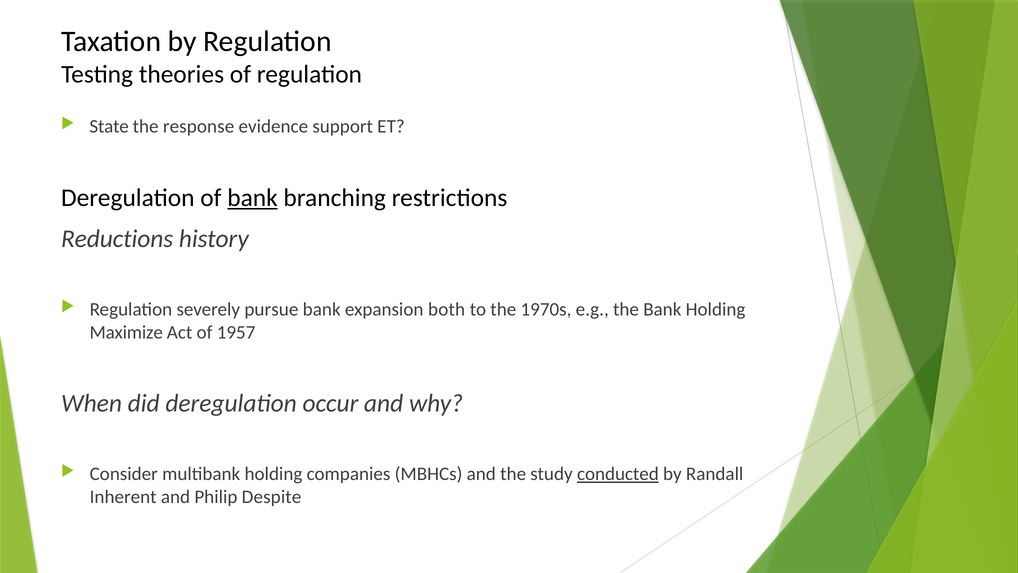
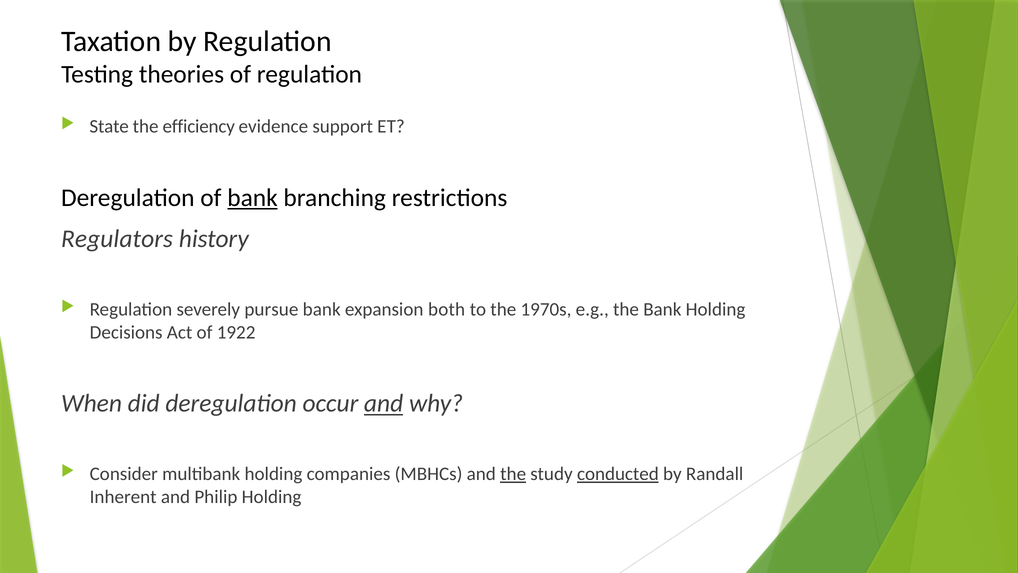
response: response -> efficiency (199, 126)
Reductions: Reductions -> Regulators (117, 239)
Maximize: Maximize -> Decisions (126, 332)
1957: 1957 -> 1922 (236, 332)
and underline: none -> present (384, 403)
the underline: none -> present (513, 474)
Philip Despite: Despite -> Holding (272, 497)
